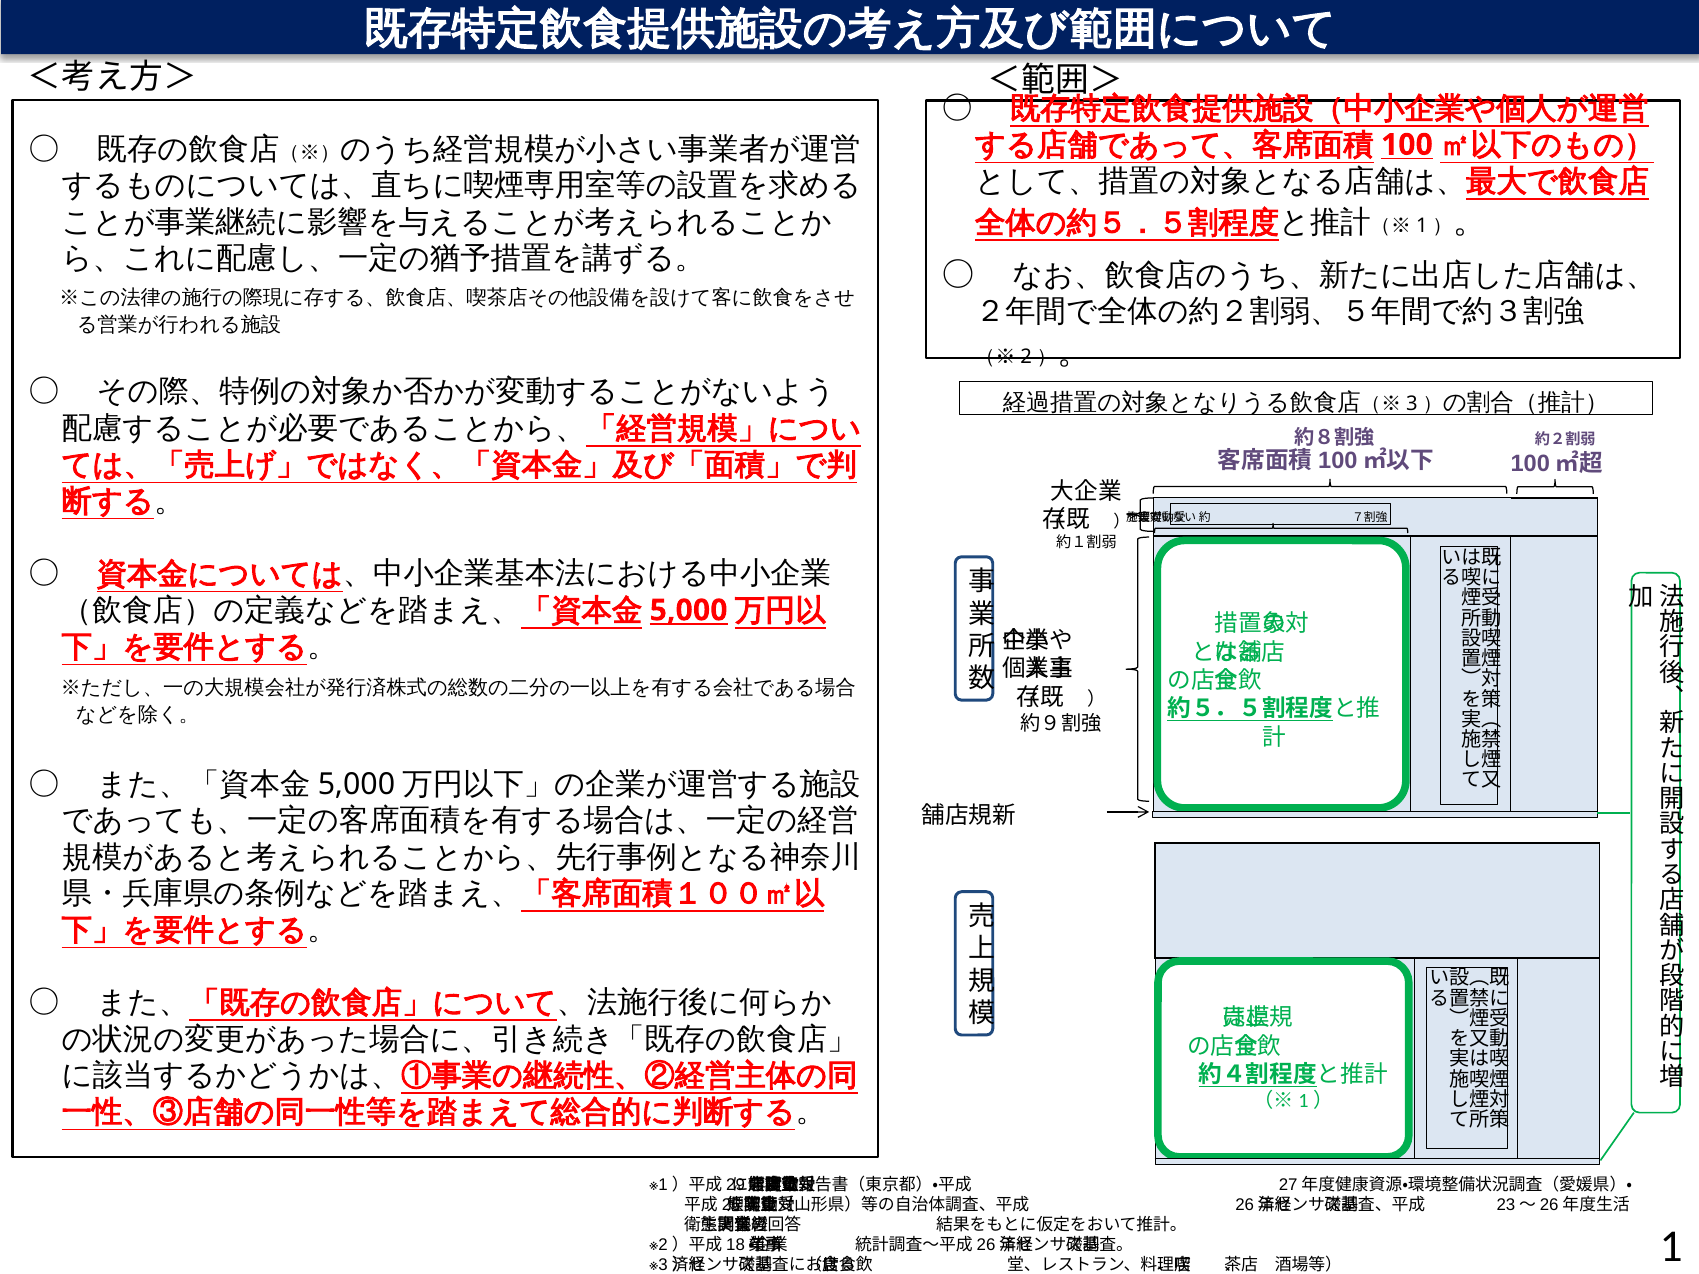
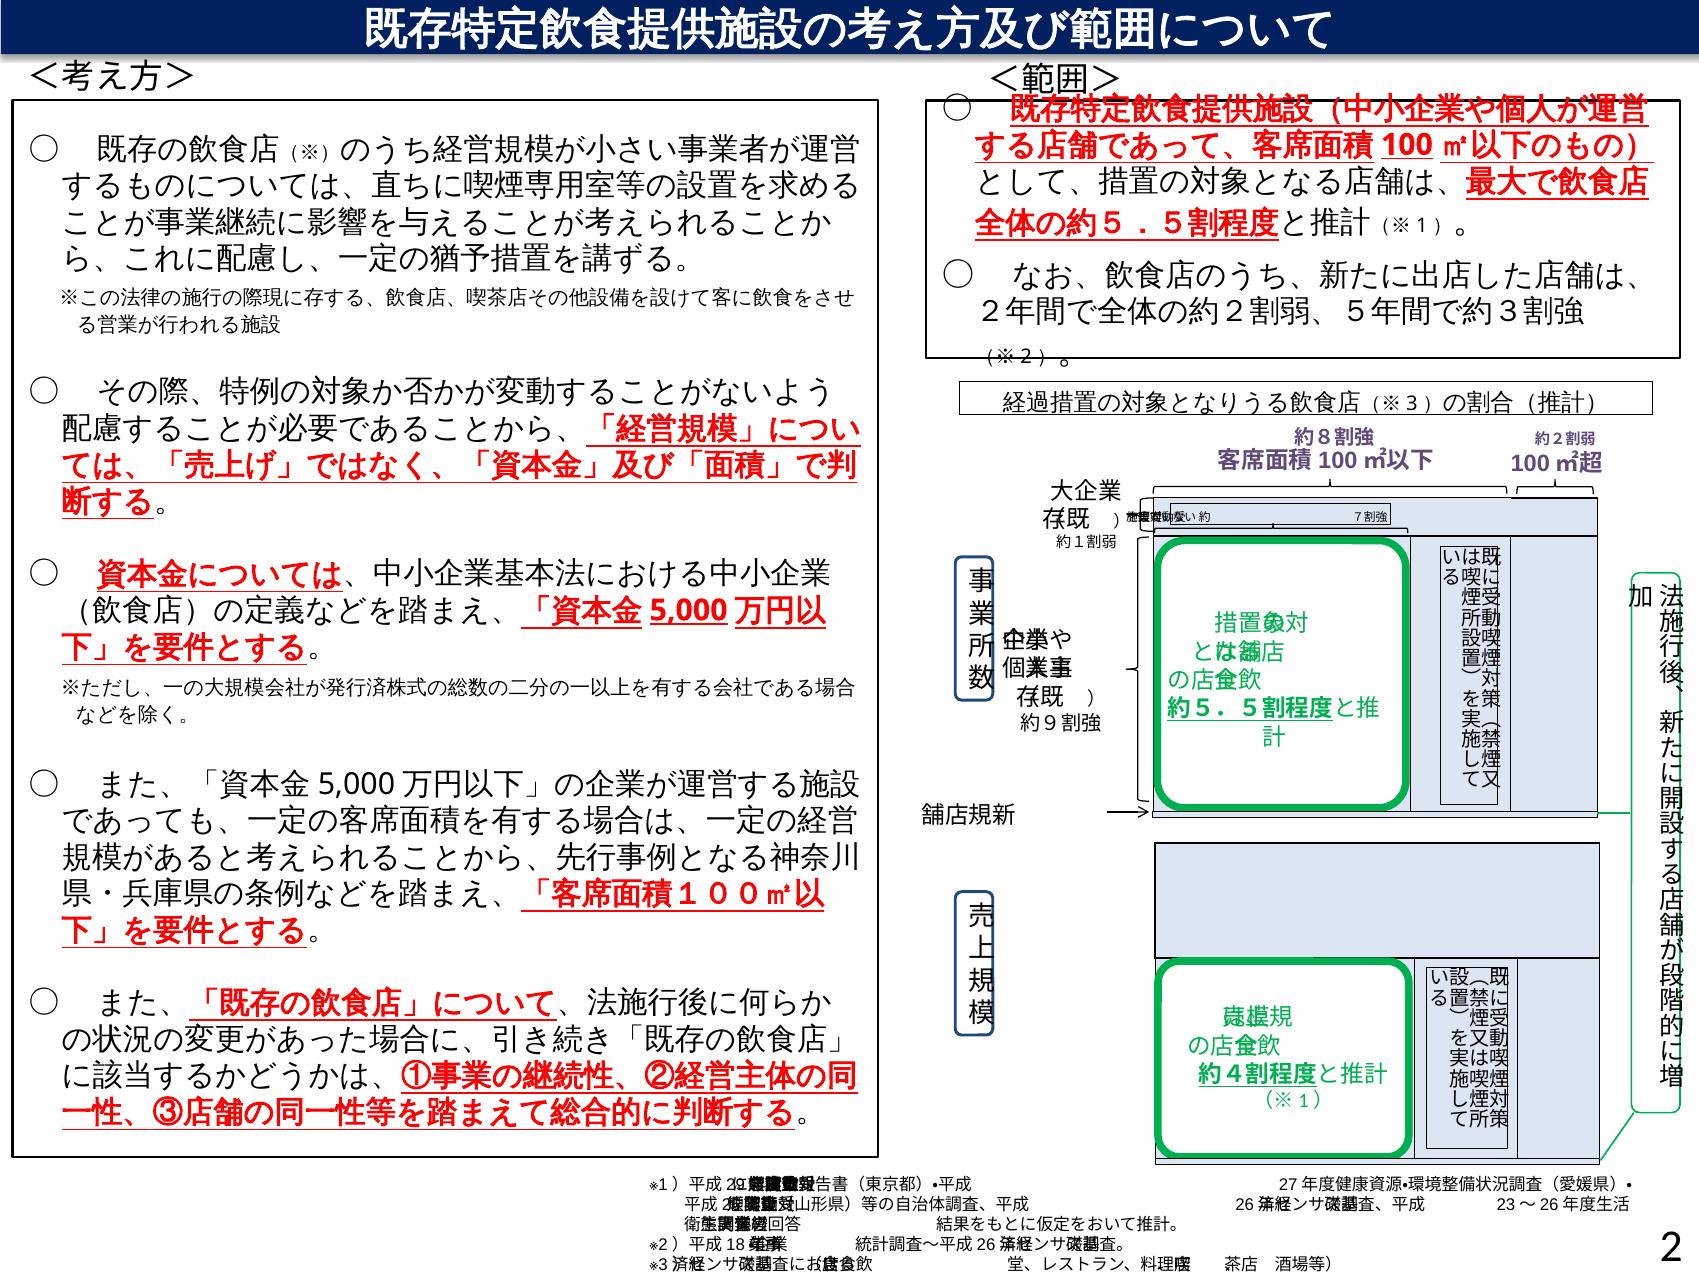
1: 1 -> 2 (1671, 1246)
